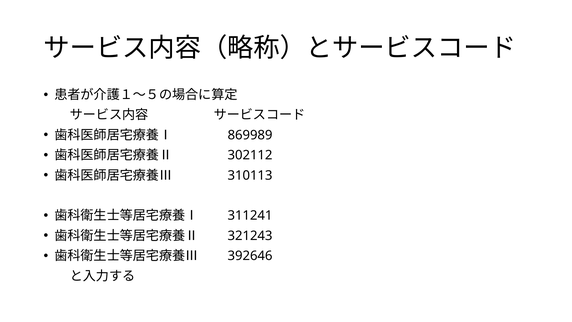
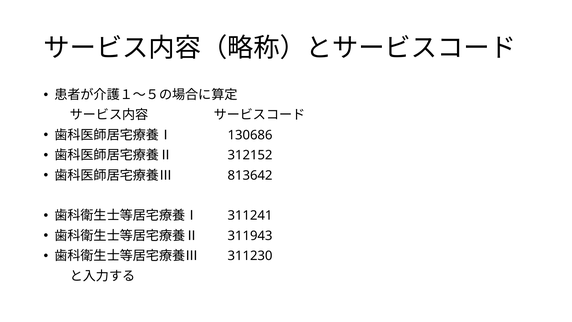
869989: 869989 -> 130686 (250, 135)
302112: 302112 -> 312152 (250, 155)
310113: 310113 -> 813642 (250, 175)
321243: 321243 -> 311943 (250, 236)
392646: 392646 -> 311230 (250, 256)
